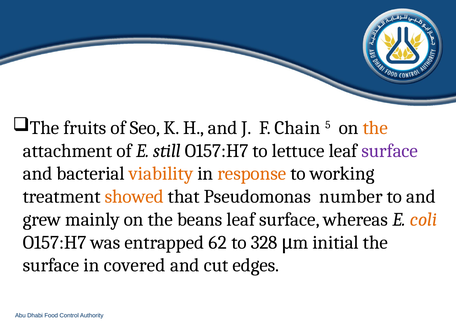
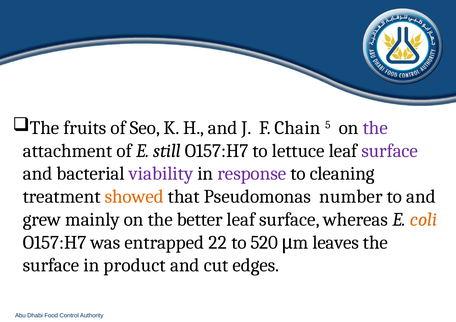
the colour: orange -> purple (375, 128)
viability colour: orange -> purple (161, 174)
response colour: orange -> purple (252, 174)
working: working -> cleaning (342, 174)
beans: beans -> better (200, 219)
62: 62 -> 22 (218, 242)
328: 328 -> 520 (264, 242)
initial: initial -> leaves (336, 242)
covered: covered -> product (135, 265)
